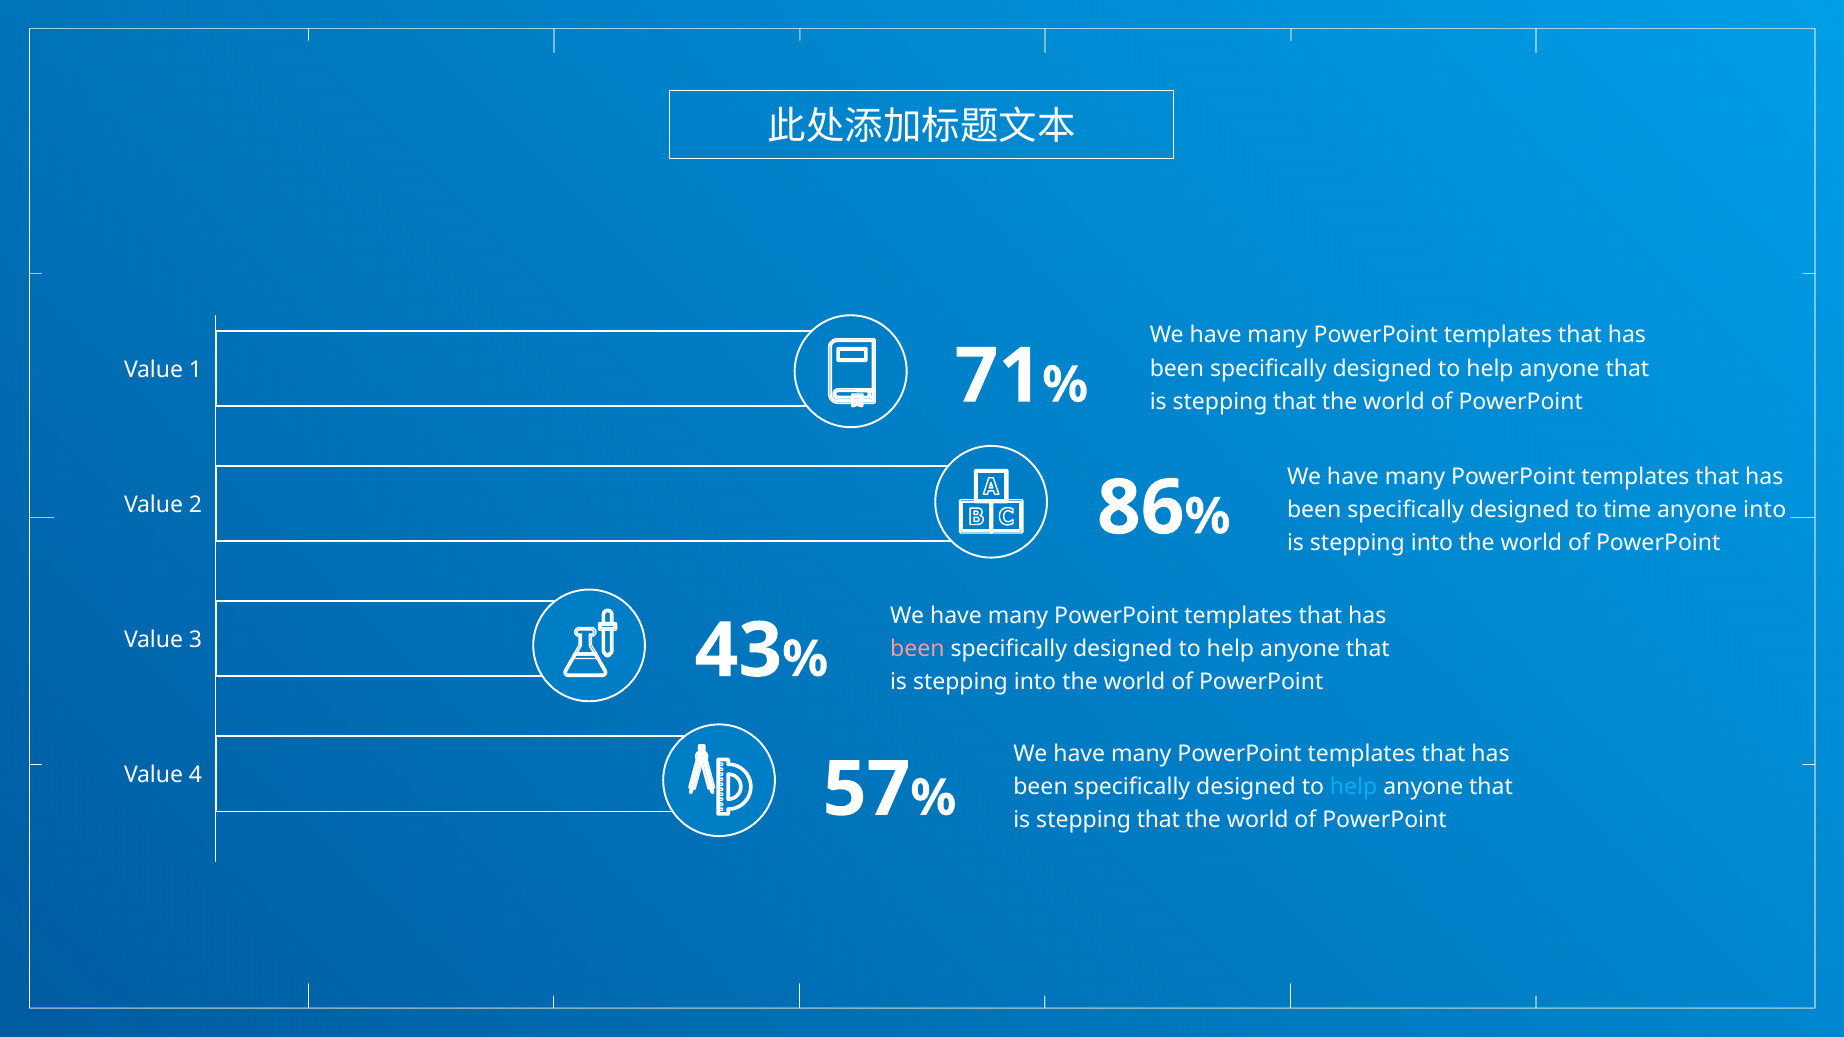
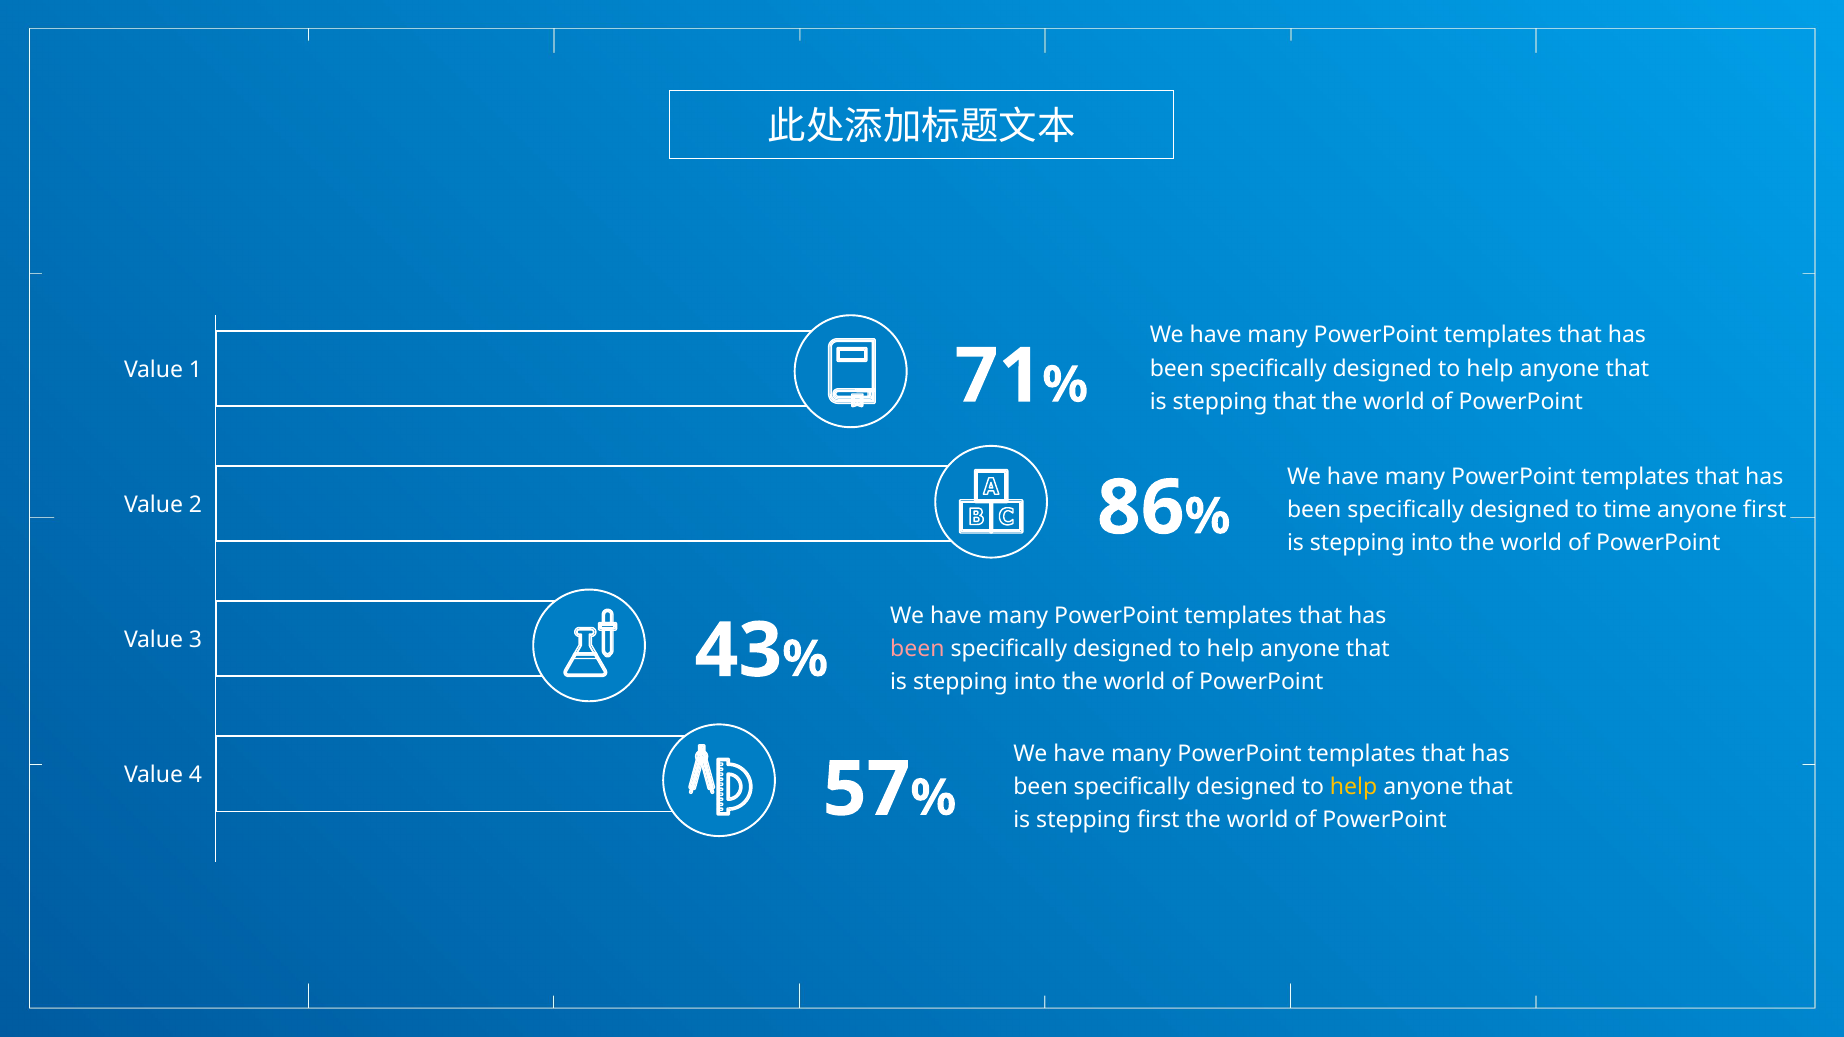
anyone into: into -> first (1765, 510)
help colour: light blue -> yellow (1354, 787)
that: that -> first (1158, 820)
